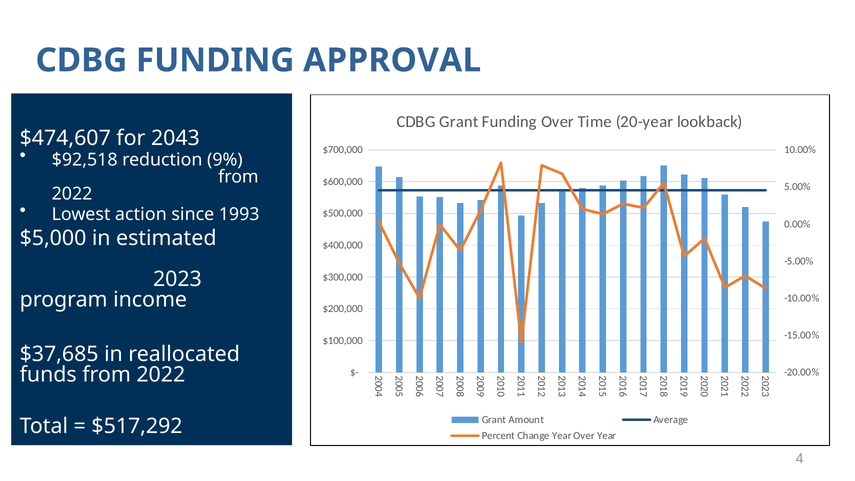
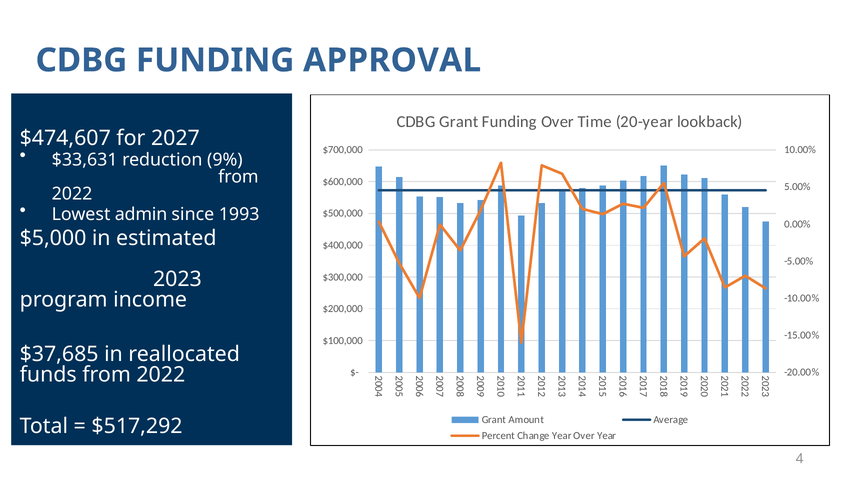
2043: 2043 -> 2027 (175, 138)
$92,518: $92,518 -> $33,631 (85, 160)
action: action -> admin (141, 214)
